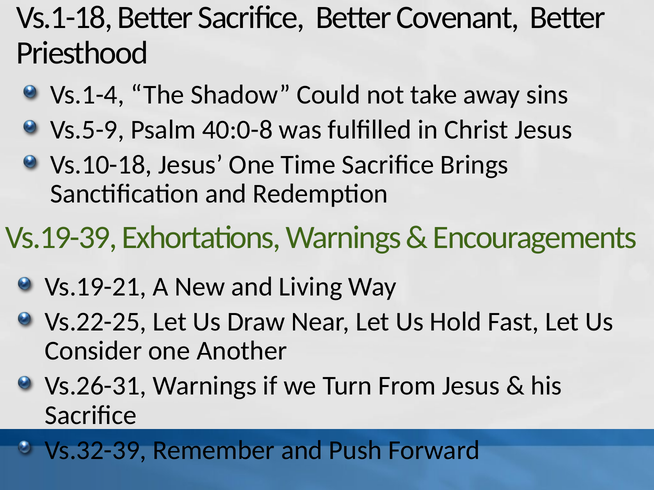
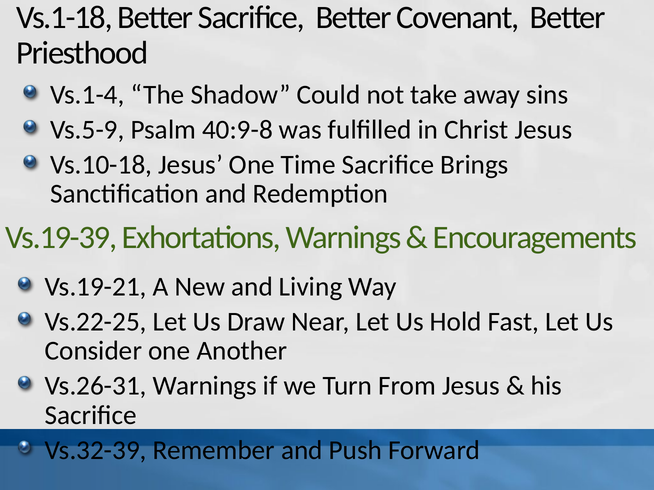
40:0-8: 40:0-8 -> 40:9-8 (237, 130)
